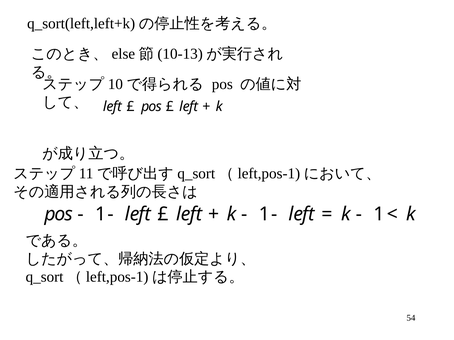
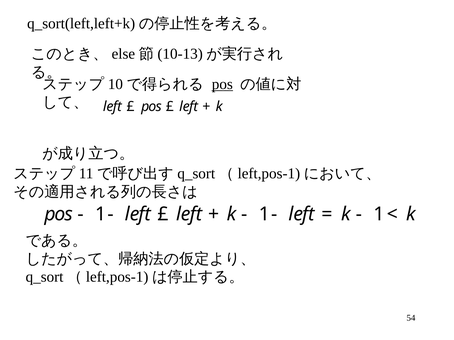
pos underline: none -> present (222, 84)
